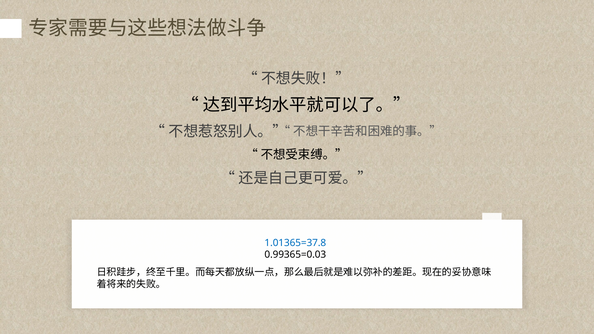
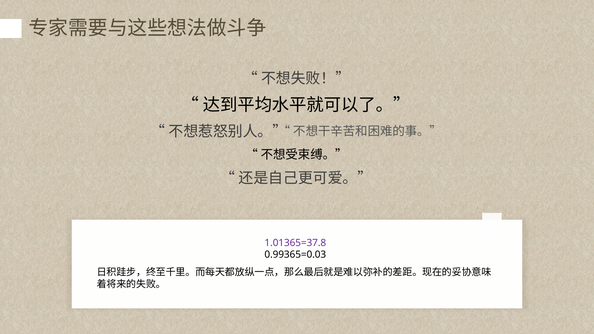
1.01365=37.8 colour: blue -> purple (295, 243)
